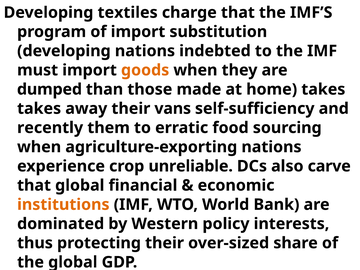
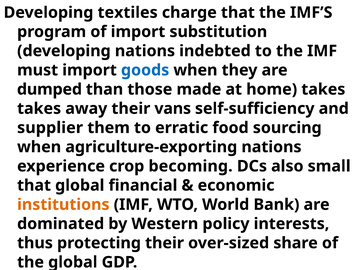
goods colour: orange -> blue (145, 70)
recently: recently -> supplier (50, 128)
unreliable: unreliable -> becoming (191, 166)
carve: carve -> small (329, 166)
